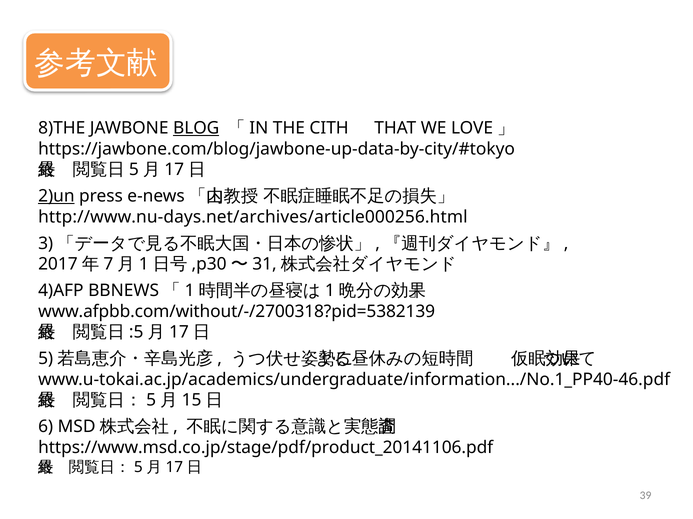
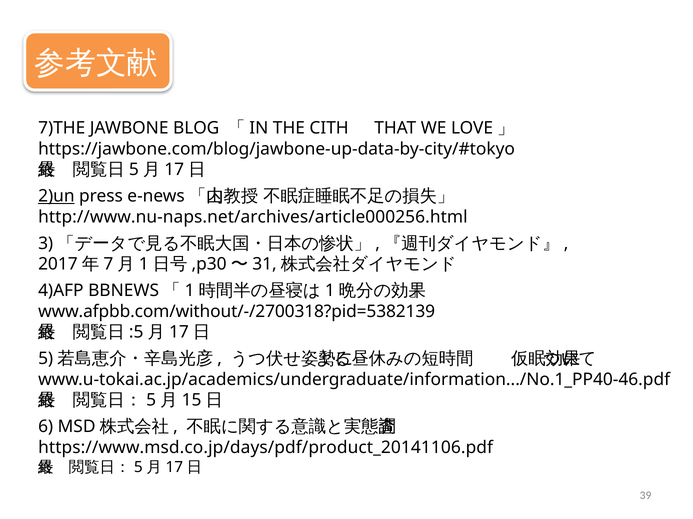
8)THE: 8)THE -> 7)THE (62, 128)
BLOG underline: present -> none (196, 128)
http://www.nu-days.net/archives/article000256.html: http://www.nu-days.net/archives/article000256.html -> http://www.nu-naps.net/archives/article000256.html (253, 217)
https://www.msd.co.jp/stage/pdf/product_20141106.pdf: https://www.msd.co.jp/stage/pdf/product_20141106.pdf -> https://www.msd.co.jp/days/pdf/product_20141106.pdf (266, 448)
